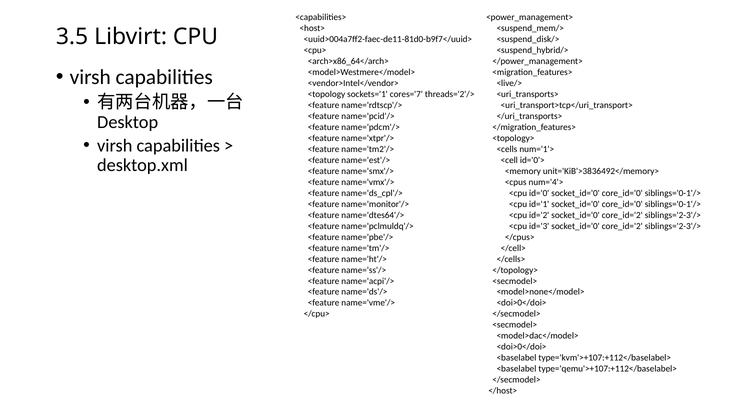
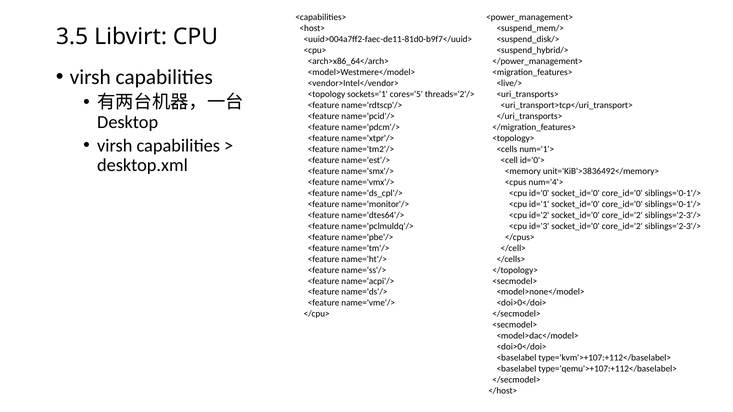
cores='7: cores='7 -> cores='5 (406, 94)
